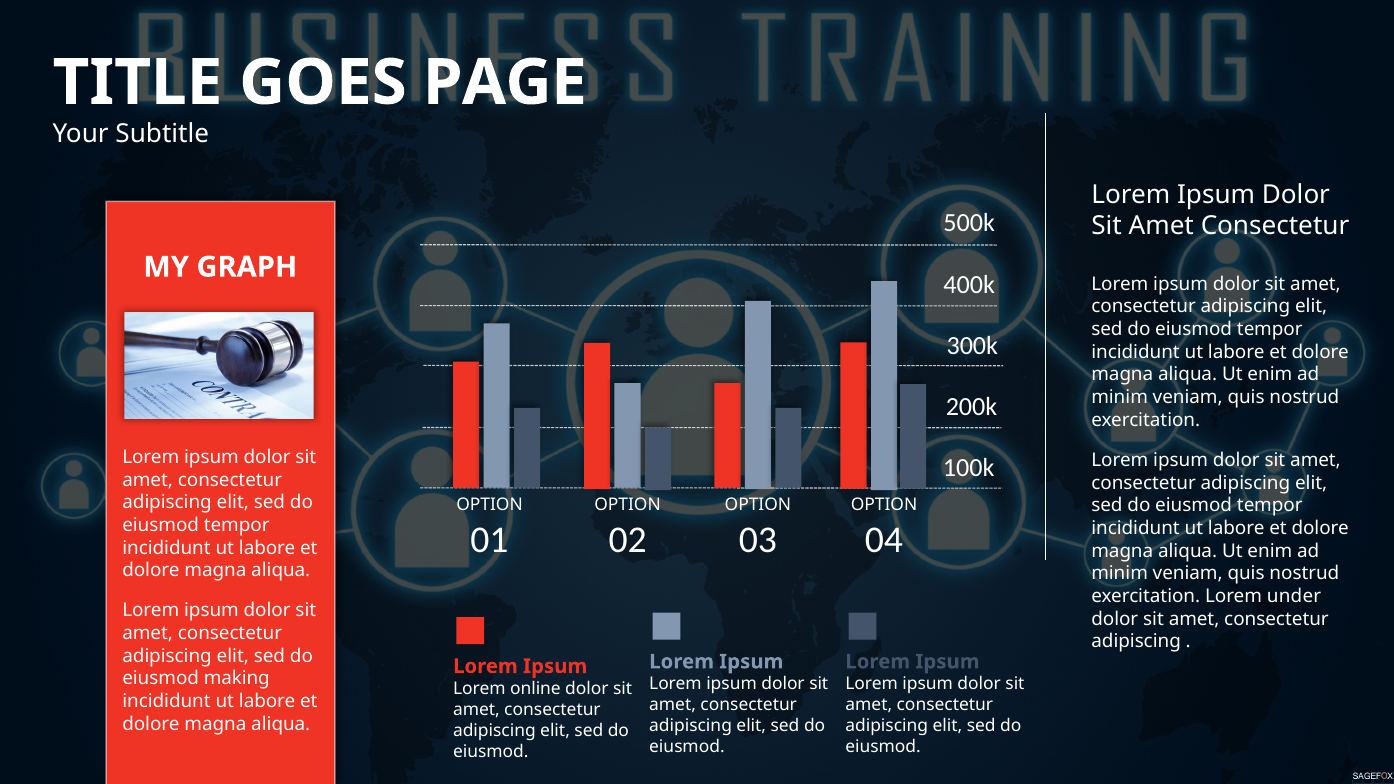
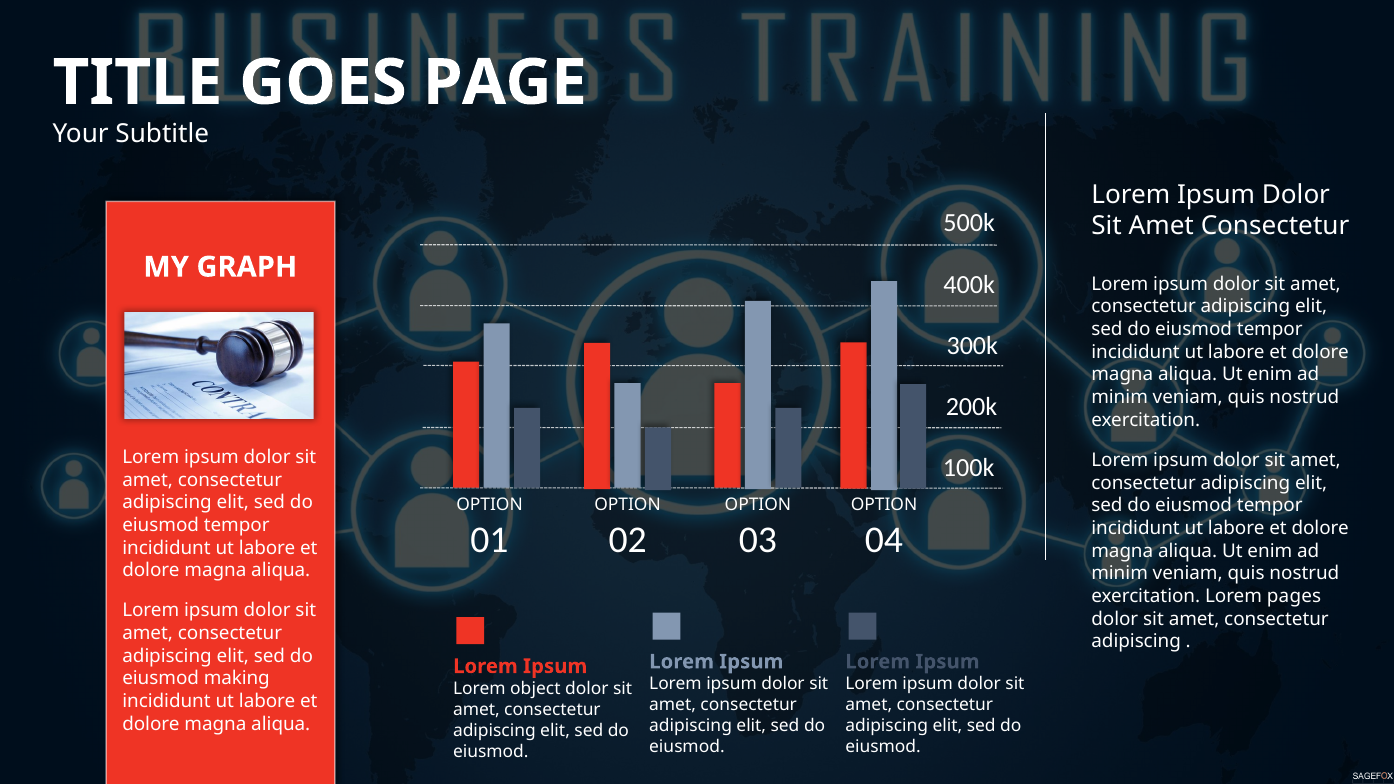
under: under -> pages (1294, 596)
online: online -> object (535, 689)
